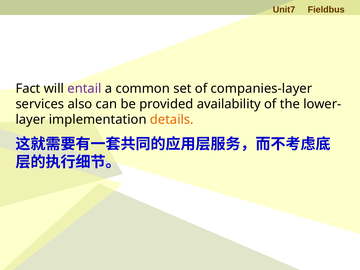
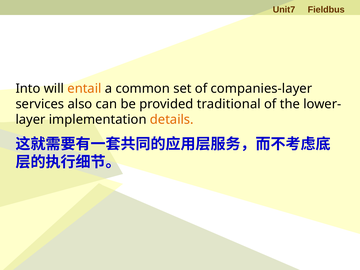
Fact: Fact -> Into (28, 88)
entail colour: purple -> orange (84, 88)
availability: availability -> traditional (229, 104)
